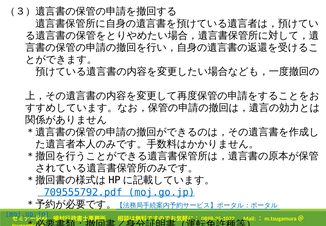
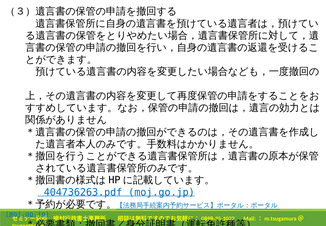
709555792.pdf: 709555792.pdf -> 404736263.pdf (83, 192)
